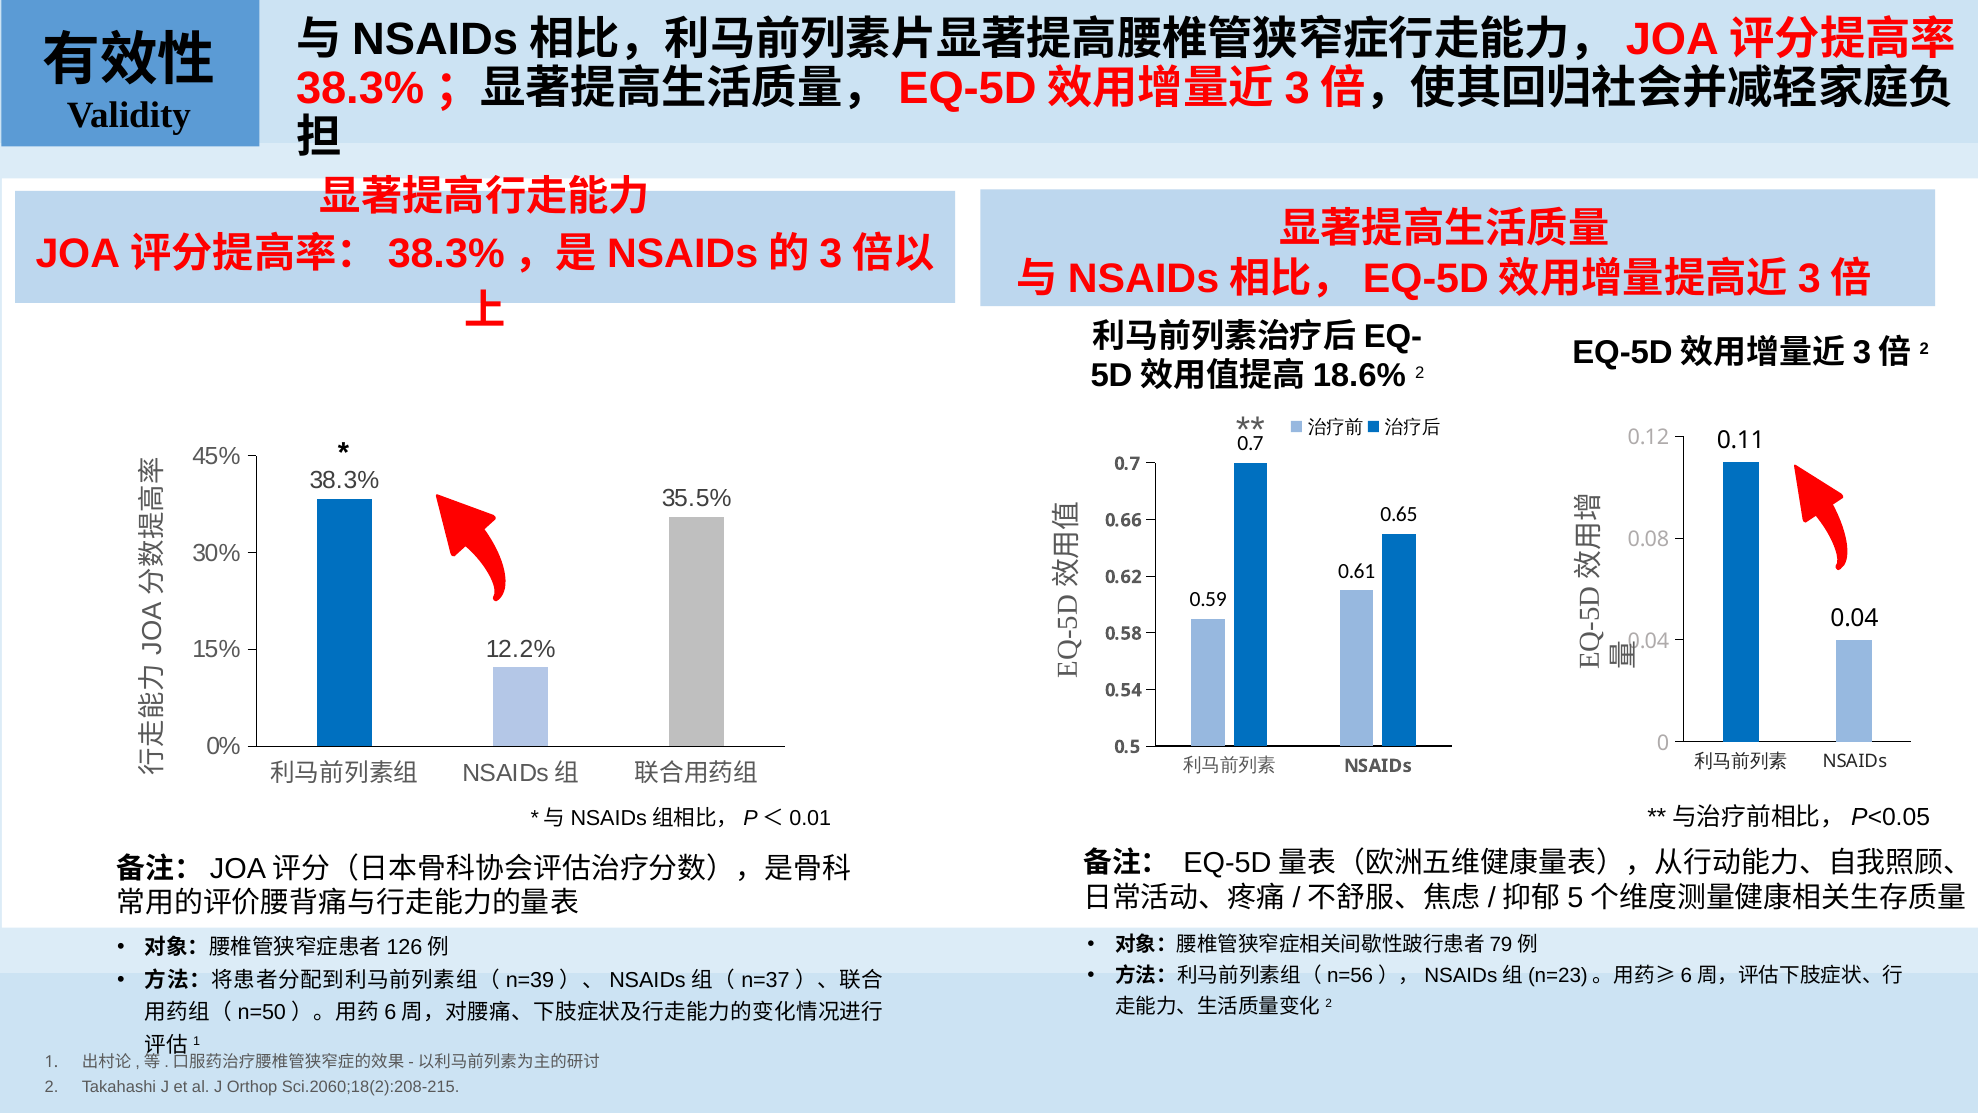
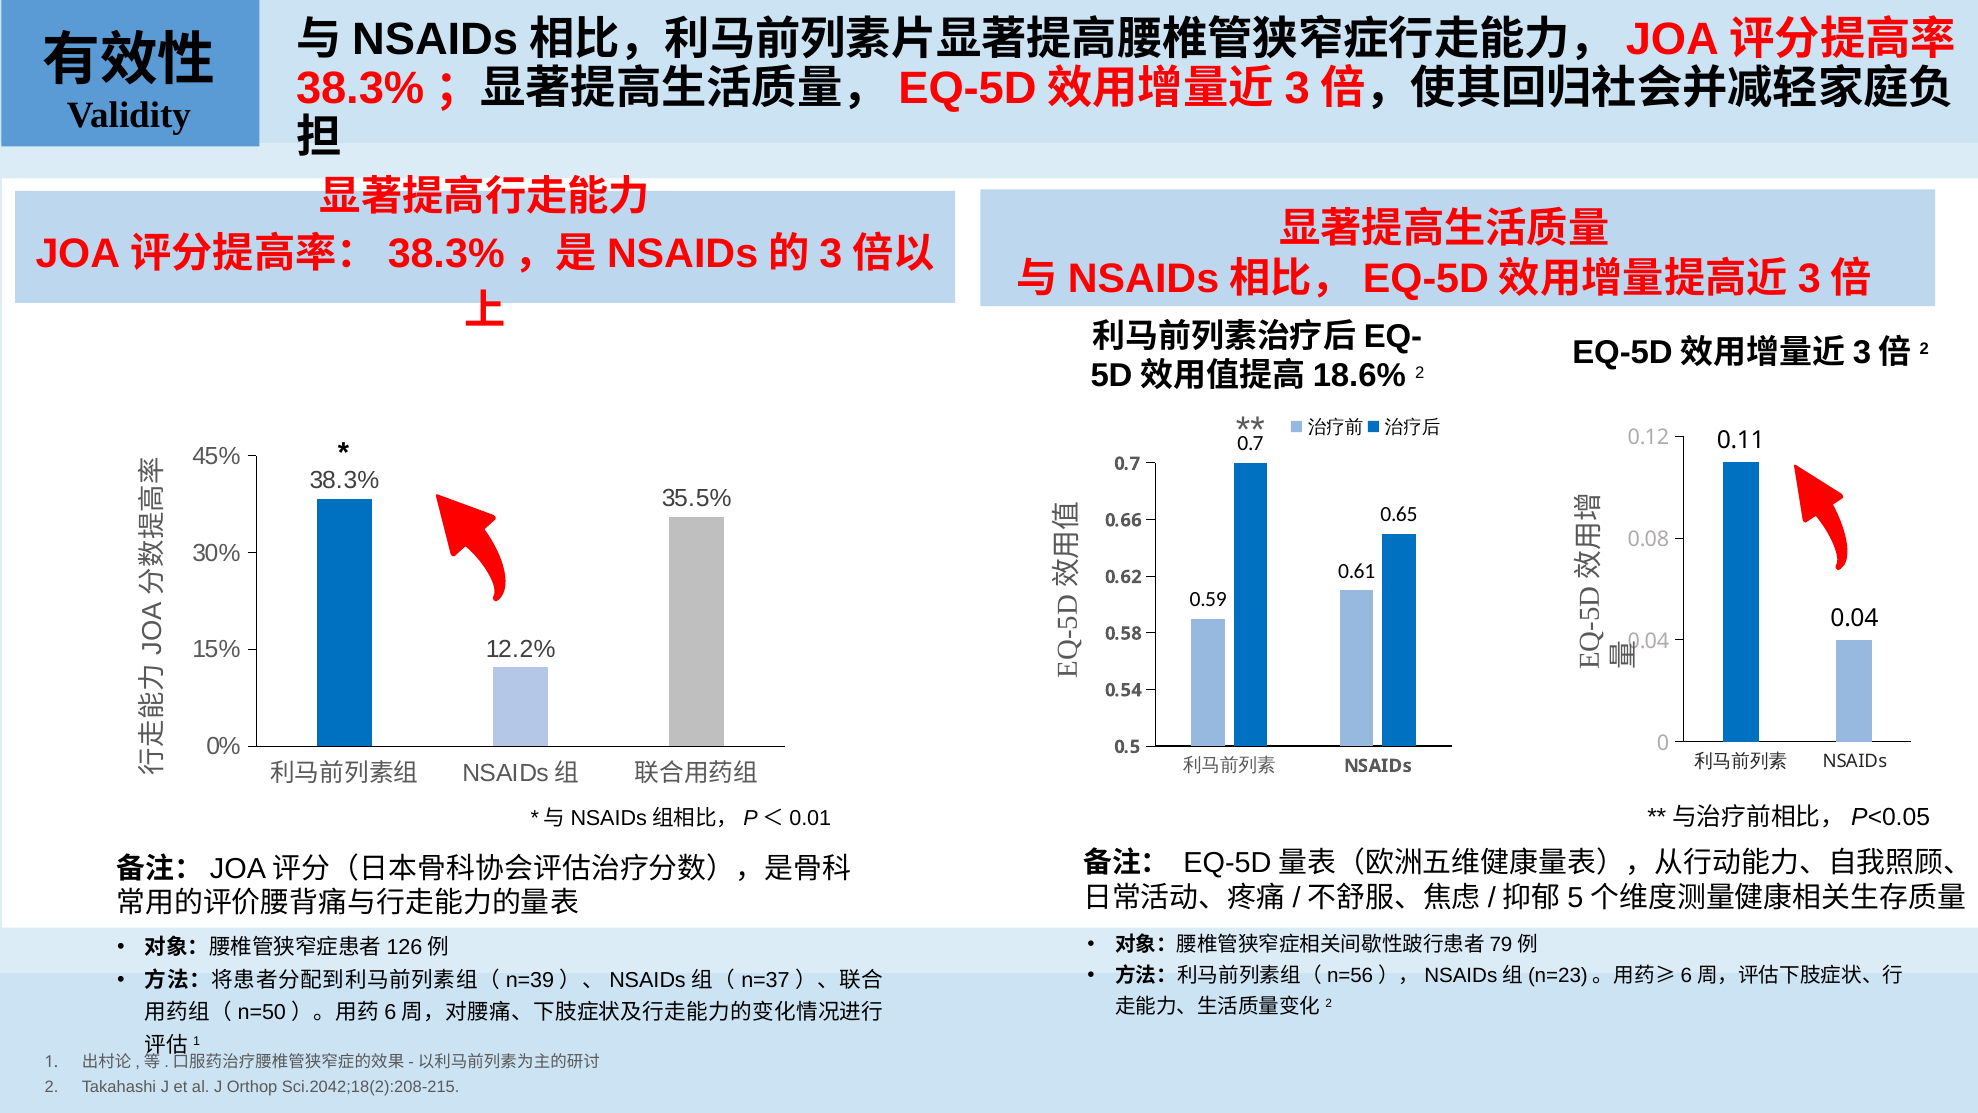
Sci.2060;18(2):208-215: Sci.2060;18(2):208-215 -> Sci.2042;18(2):208-215 (371, 1086)
